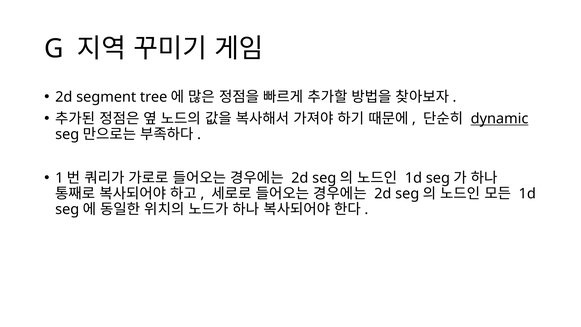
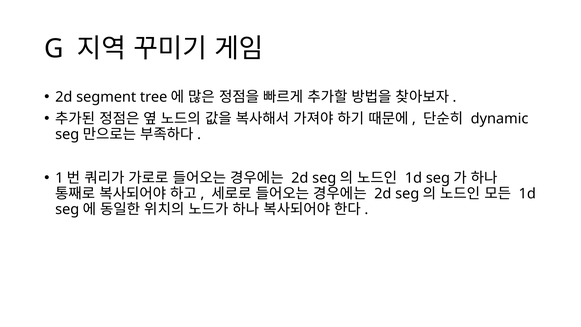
dynamic underline: present -> none (500, 119)
